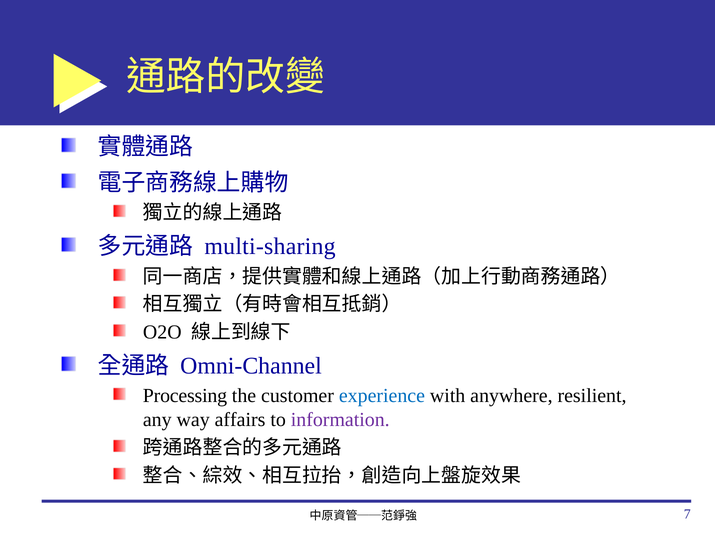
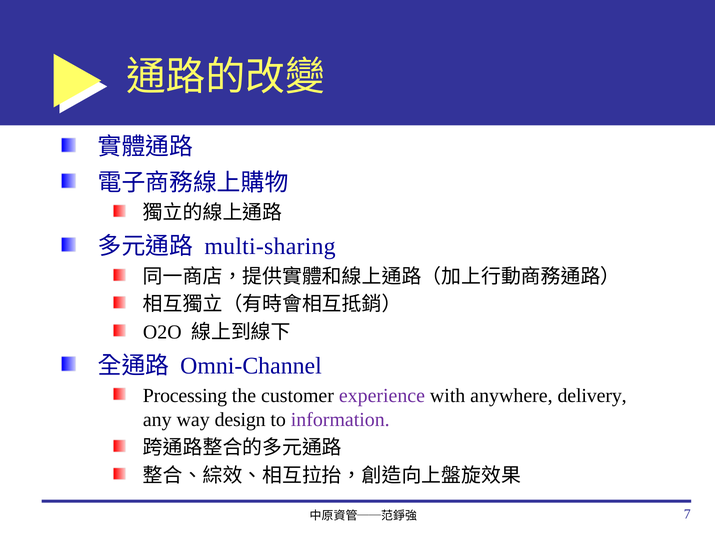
experience colour: blue -> purple (382, 395)
resilient: resilient -> delivery (592, 395)
affairs: affairs -> design (240, 419)
